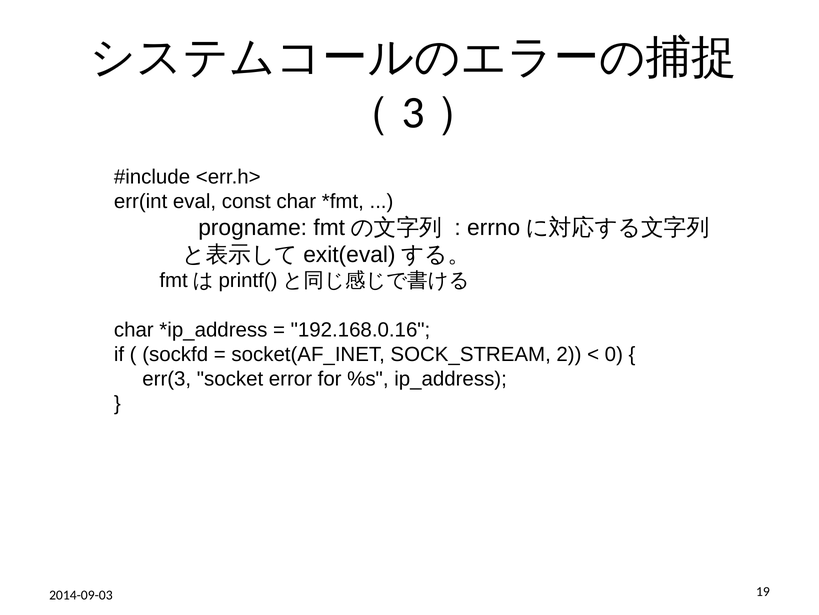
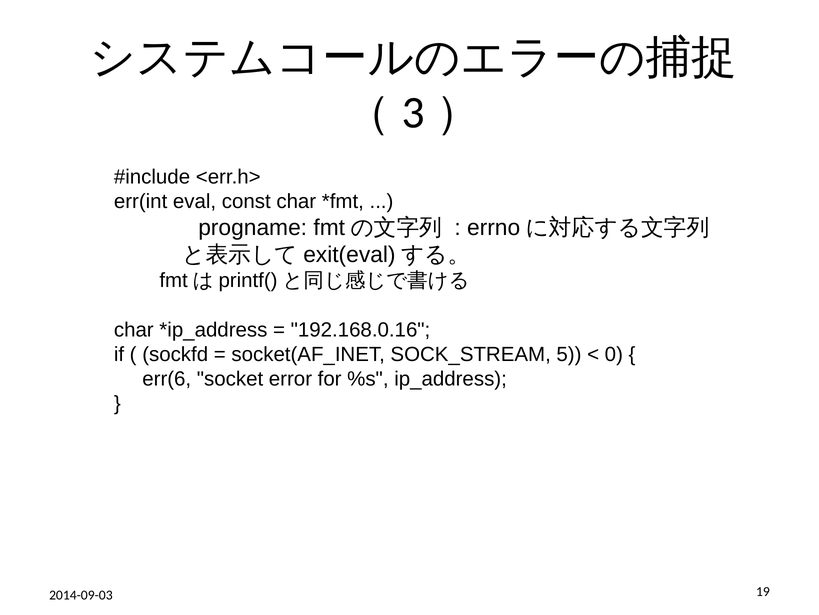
2: 2 -> 5 (569, 354)
err(3: err(3 -> err(6 (167, 379)
